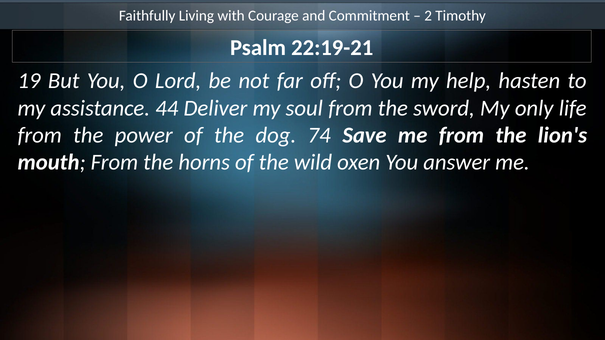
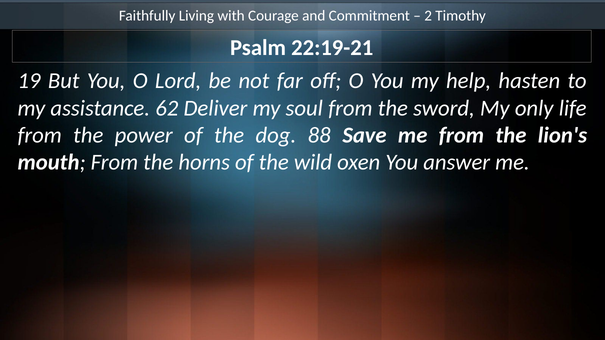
44: 44 -> 62 (167, 108)
74: 74 -> 88 (319, 135)
